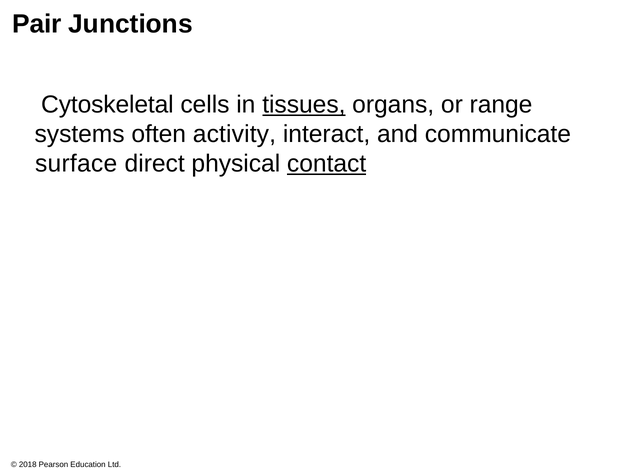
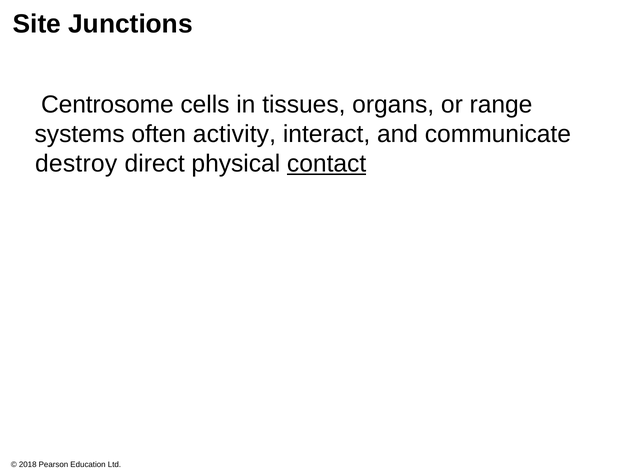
Pair: Pair -> Site (37, 24)
Cytoskeletal: Cytoskeletal -> Centrosome (107, 105)
tissues underline: present -> none (304, 105)
surface: surface -> destroy (76, 164)
